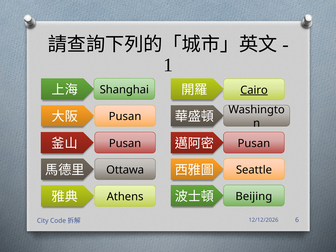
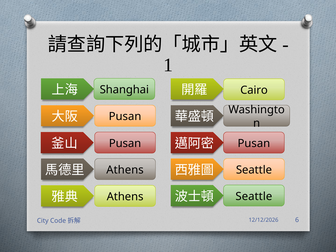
Cairo underline: present -> none (254, 90)
Ottawa: Ottawa -> Athens (125, 170)
Beijing: Beijing -> Seattle (254, 196)
